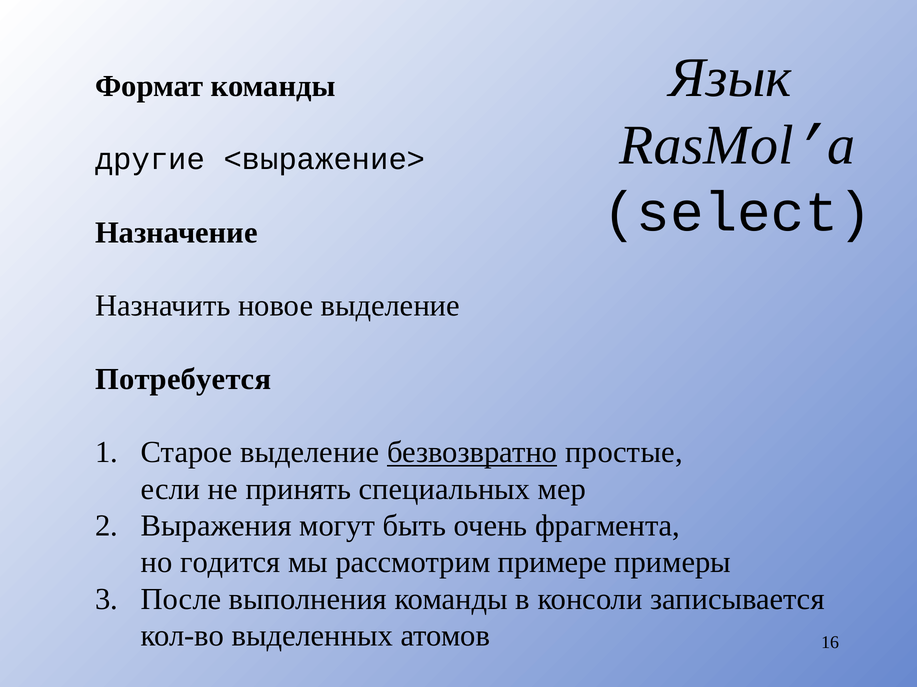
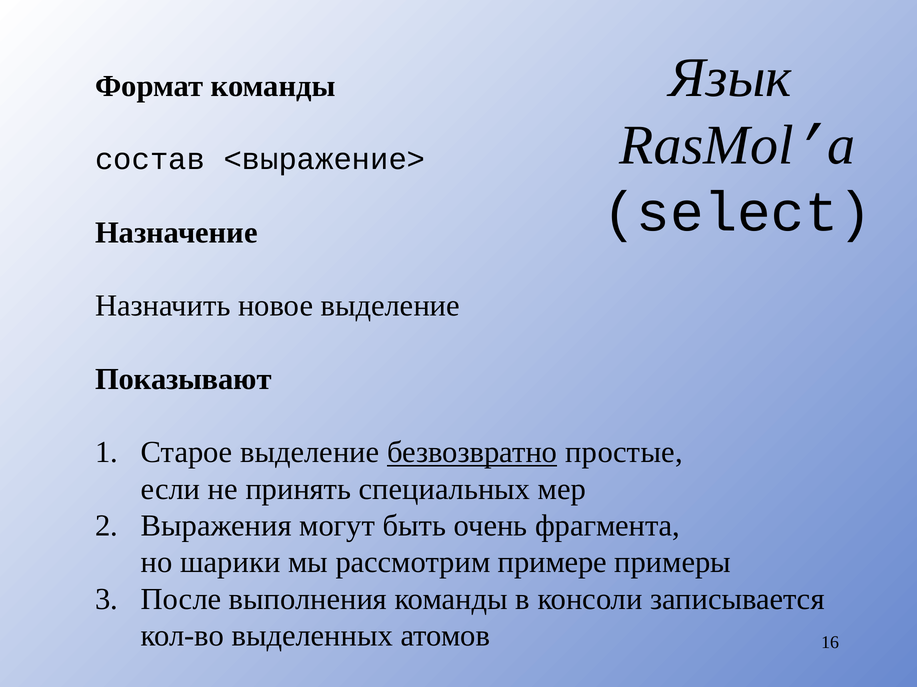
другие: другие -> состав (150, 159)
Потребуется: Потребуется -> Показывают (183, 380)
годится: годится -> шарики (230, 563)
